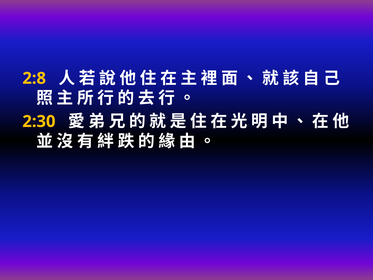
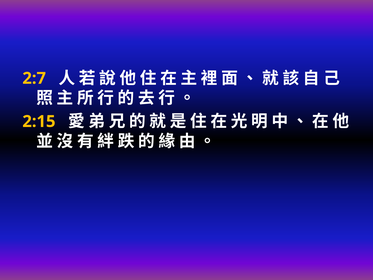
2:8: 2:8 -> 2:7 (34, 78)
2:30: 2:30 -> 2:15 (39, 121)
